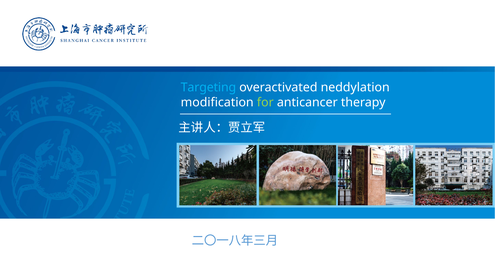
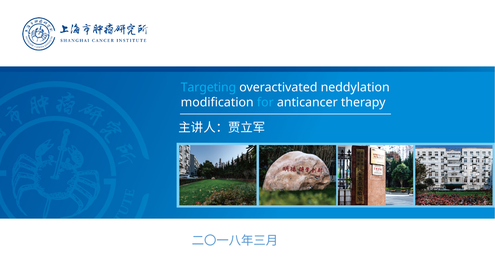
for colour: light green -> light blue (265, 102)
